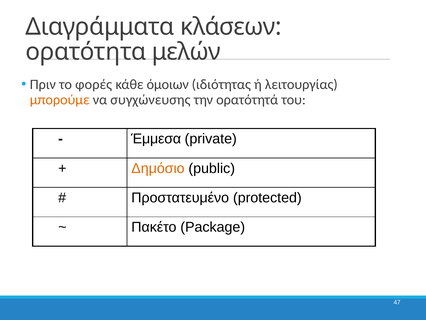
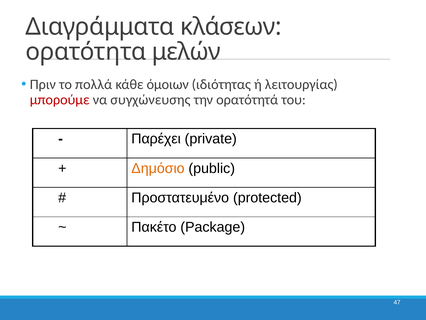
φορές: φορές -> πολλά (94, 84)
μπορούμε colour: orange -> red (60, 100)
Έμμεσα: Έμμεσα -> Παρέχει (156, 139)
